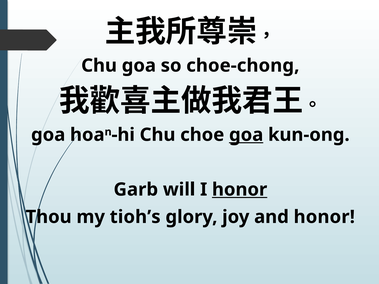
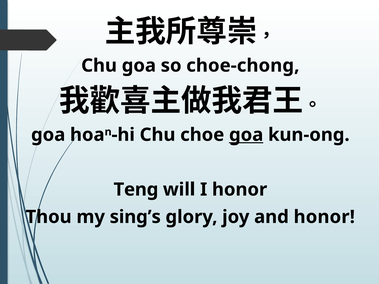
Garb: Garb -> Teng (136, 190)
honor underline: present -> none (240, 190)
tioh’s: tioh’s -> sing’s (135, 217)
